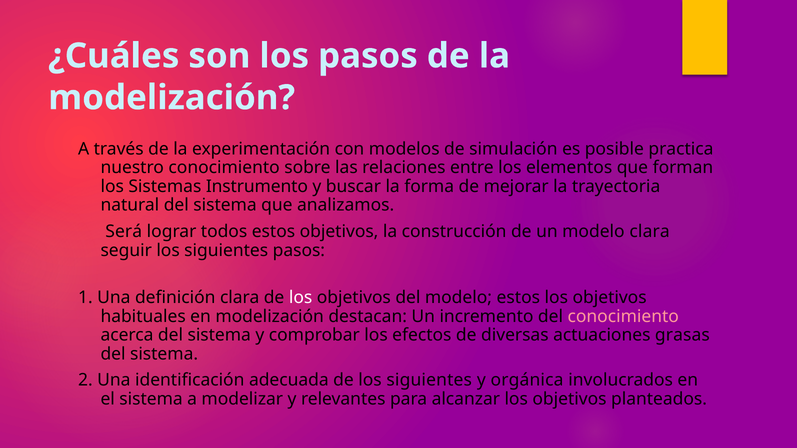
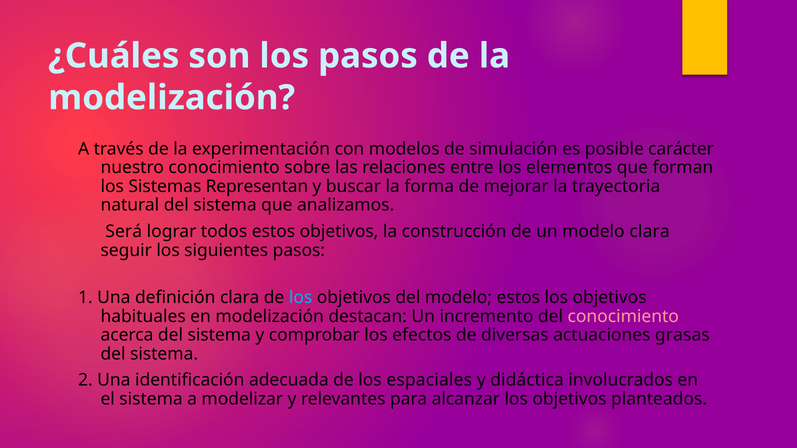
practica: practica -> carácter (681, 149)
Instrumento: Instrumento -> Representan (257, 187)
los colour: white -> light blue (301, 298)
de los siguientes: siguientes -> espaciales (429, 380)
orgánica: orgánica -> didáctica (527, 380)
